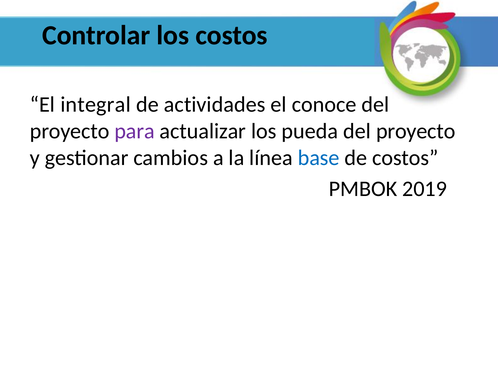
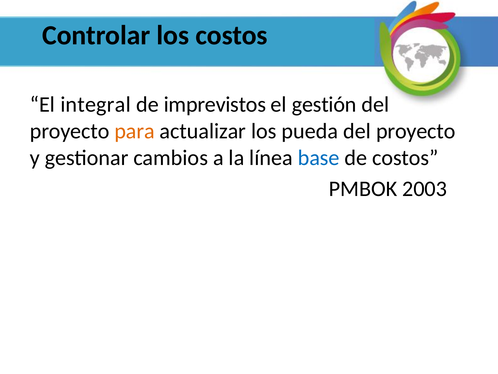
actividades: actividades -> imprevistos (215, 104)
conoce: conoce -> gestión (324, 104)
para colour: purple -> orange (135, 131)
2019: 2019 -> 2003 (425, 189)
